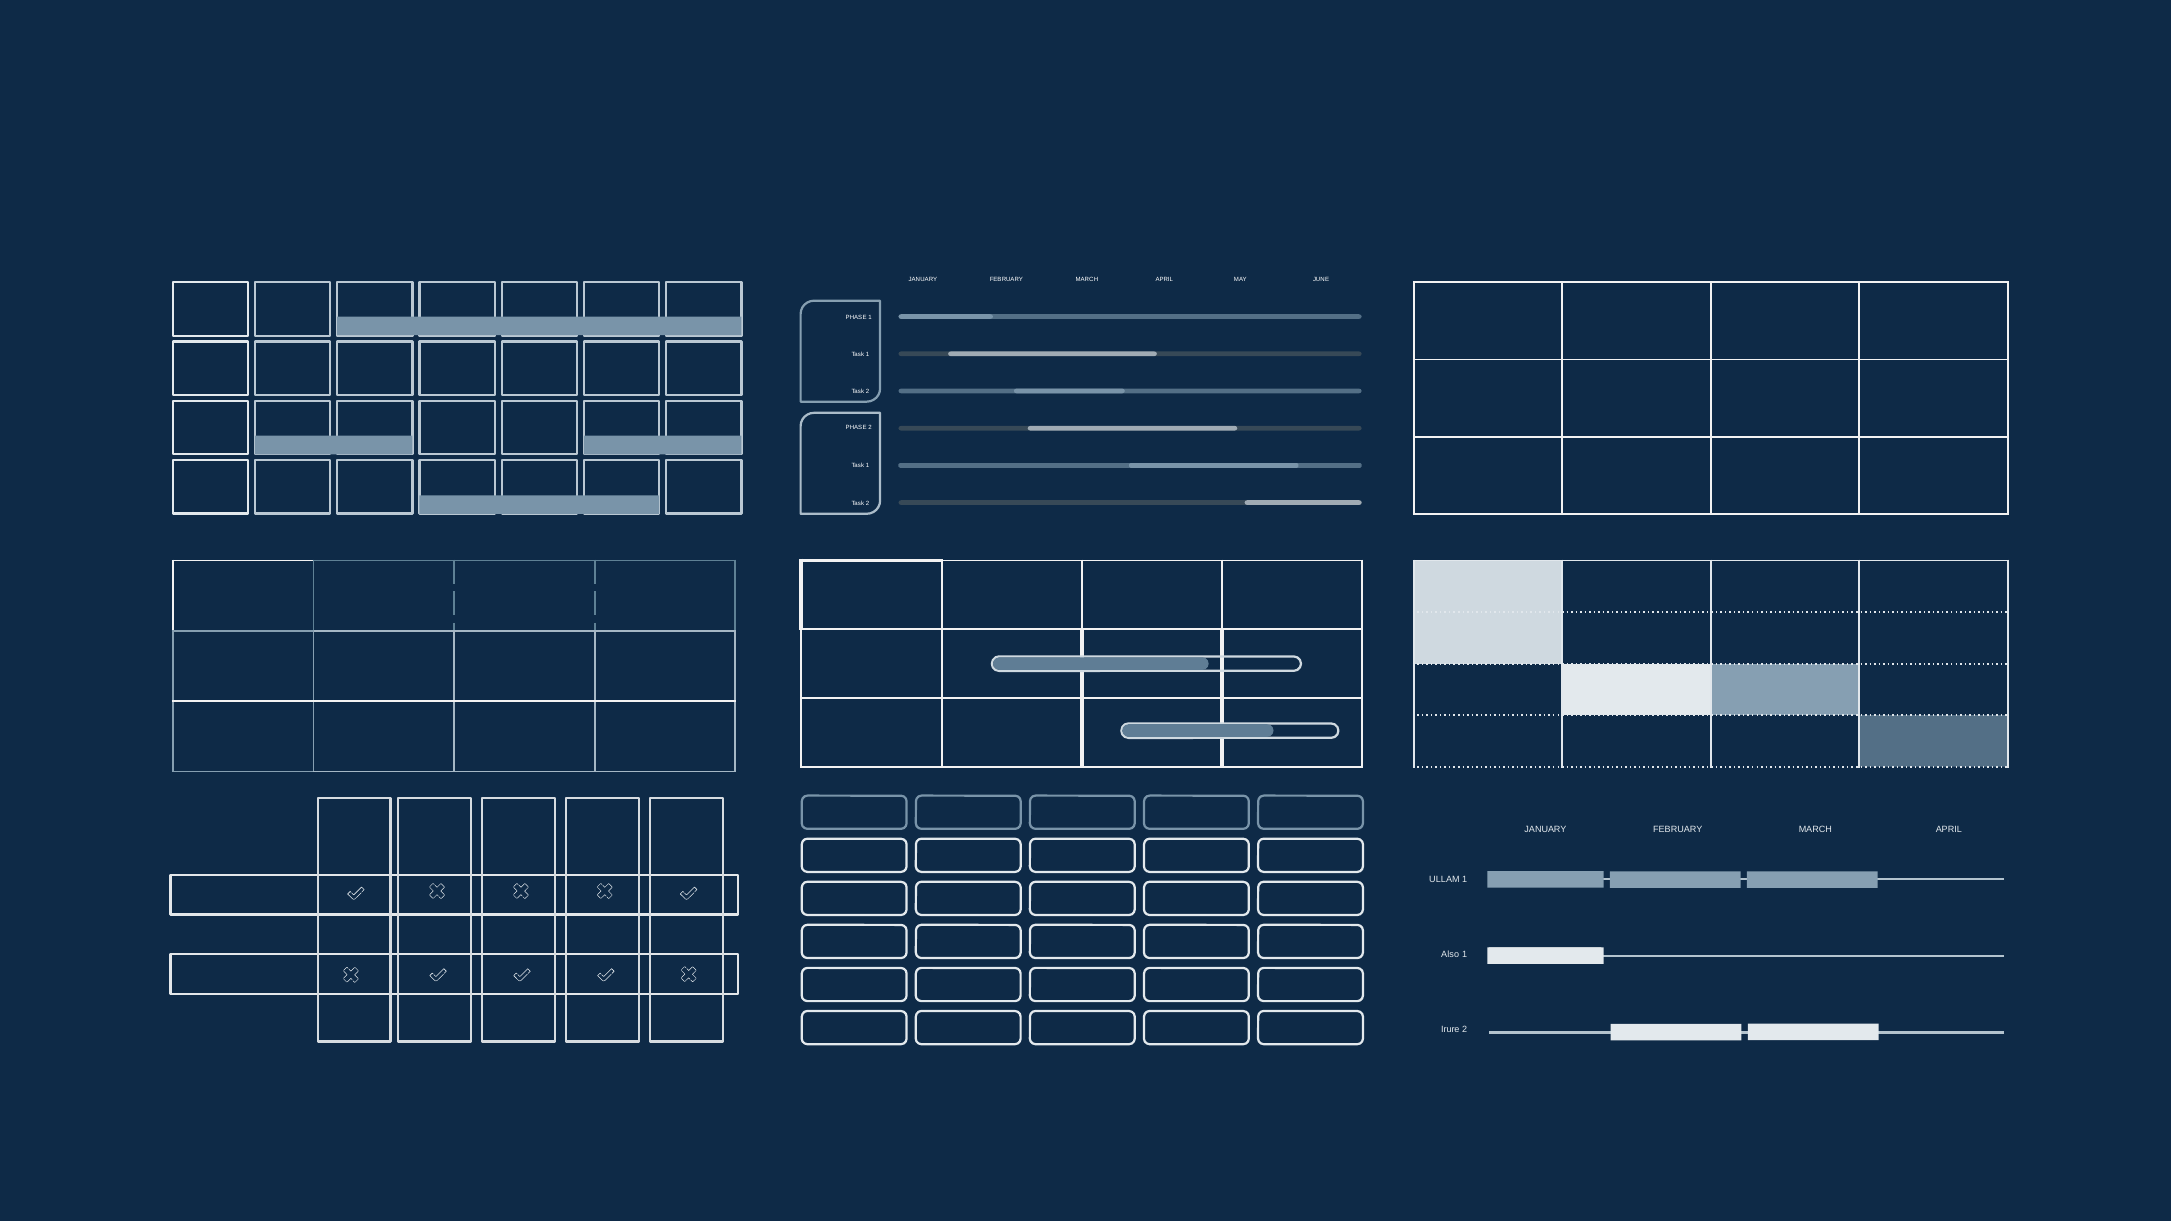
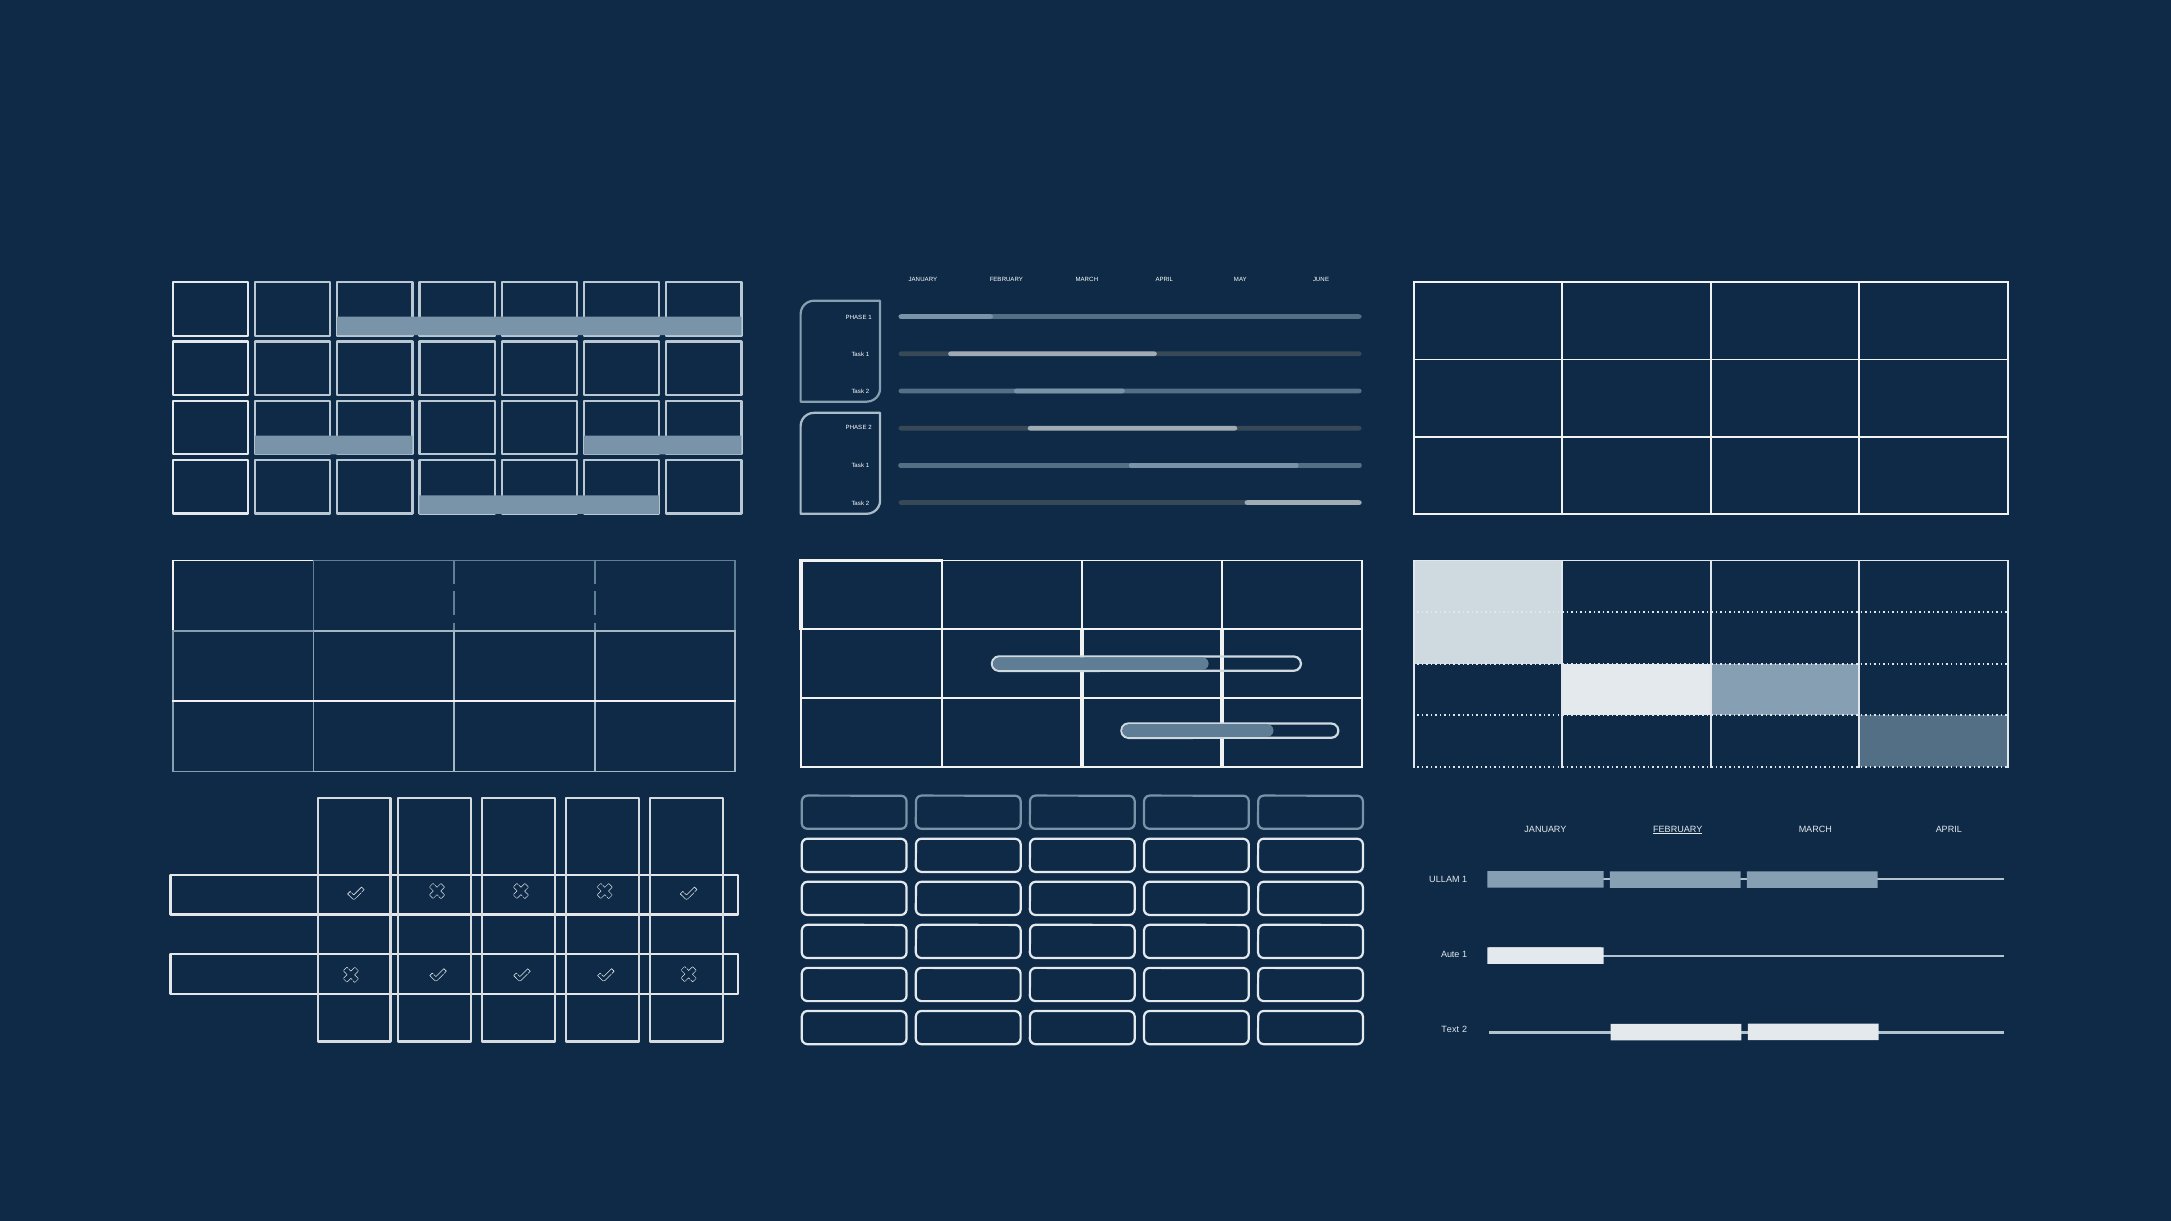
FEBRUARY underline: none -> present (1678, 830)
Also: Also -> Aute (1450, 955)
Irure: Irure -> Text (1450, 1030)
